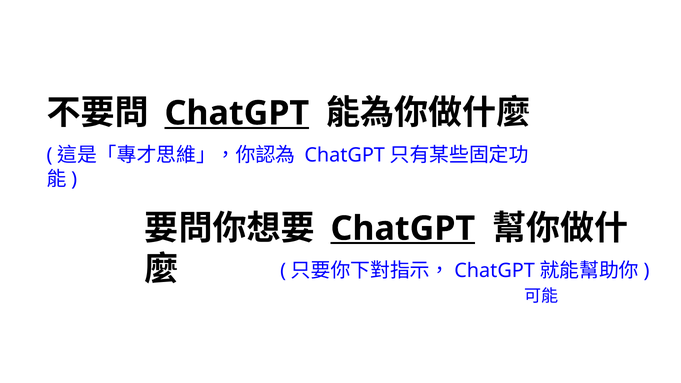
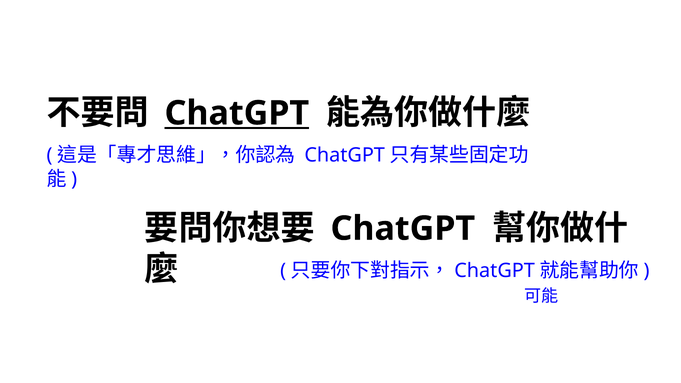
ChatGPT underline: present -> none (403, 229)
